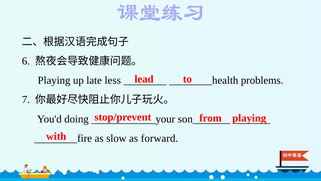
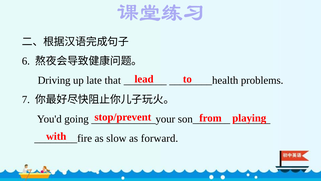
Playing: Playing -> Driving (54, 80)
less: less -> that (113, 80)
doing: doing -> going (77, 119)
